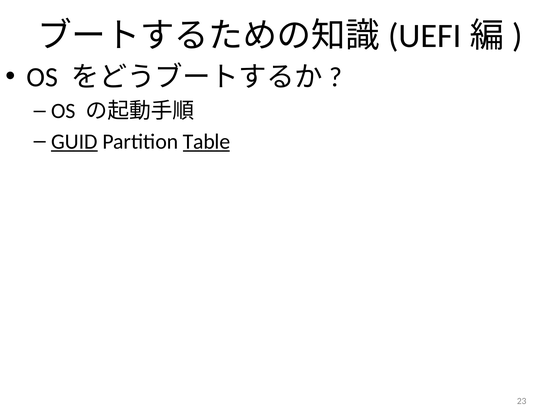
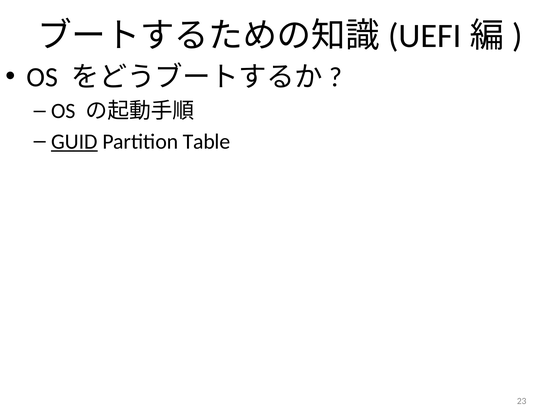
Table underline: present -> none (207, 142)
